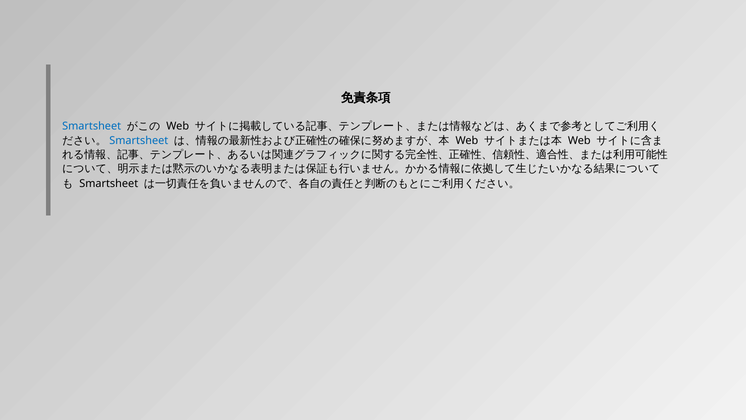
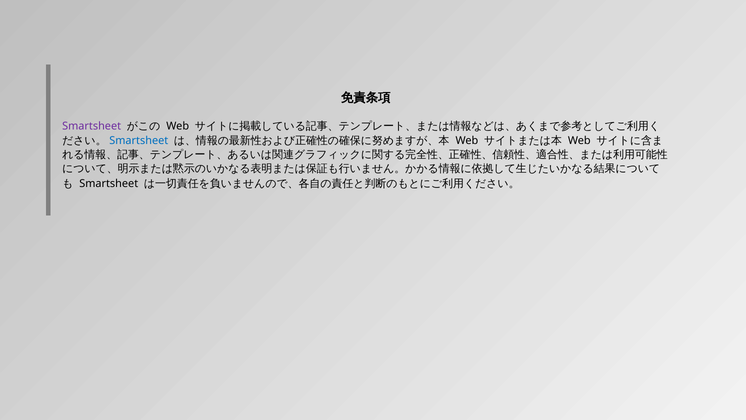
Smartsheet colour: blue -> purple (92, 126)
